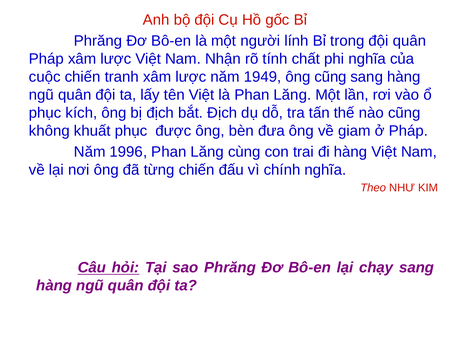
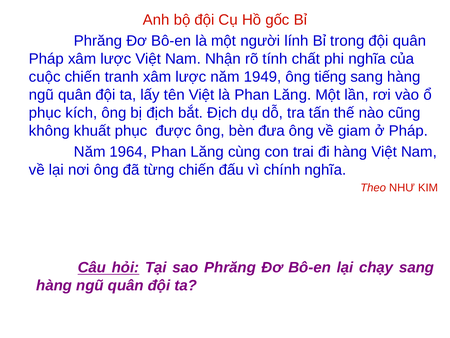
ông cũng: cũng -> tiếng (331, 77)
1996: 1996 -> 1964 (128, 152)
